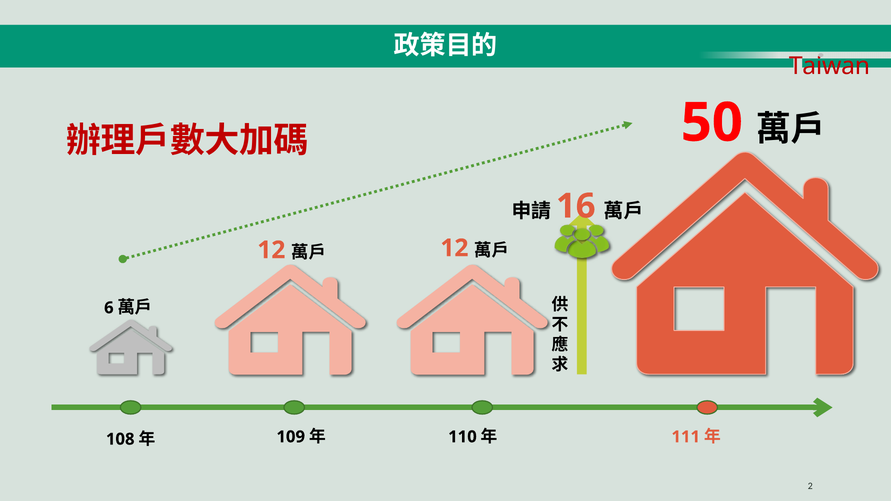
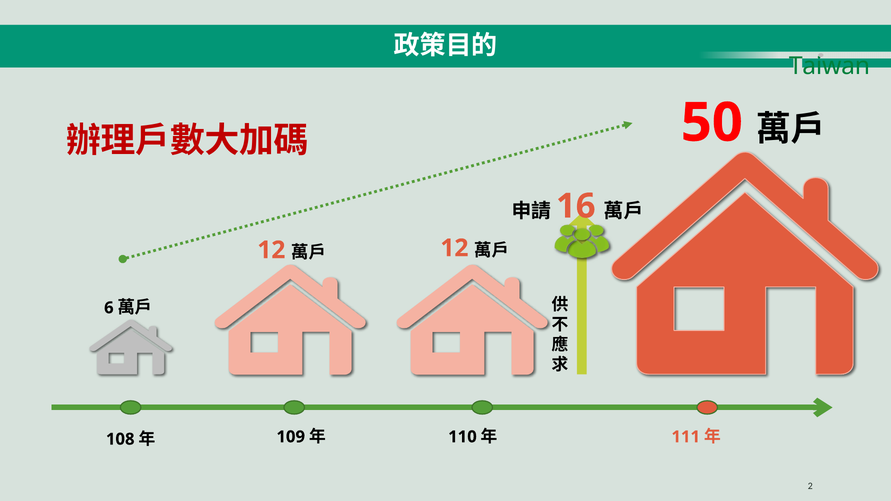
Taiwan colour: red -> green (829, 66)
